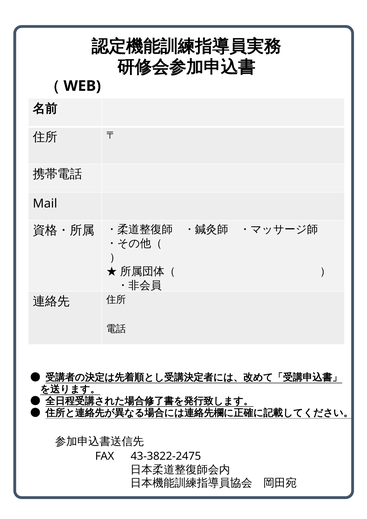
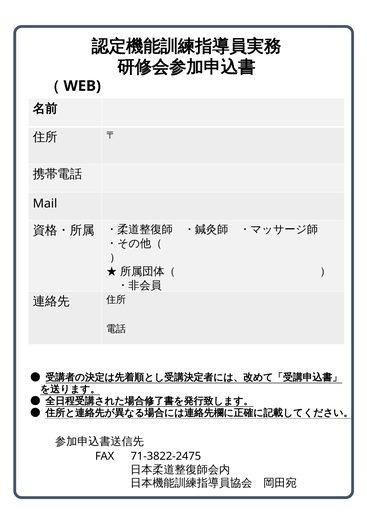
43-3822-2475: 43-3822-2475 -> 71-3822-2475 (166, 456)
